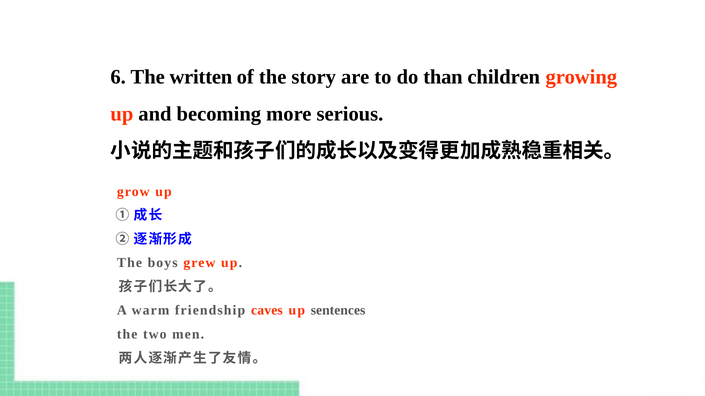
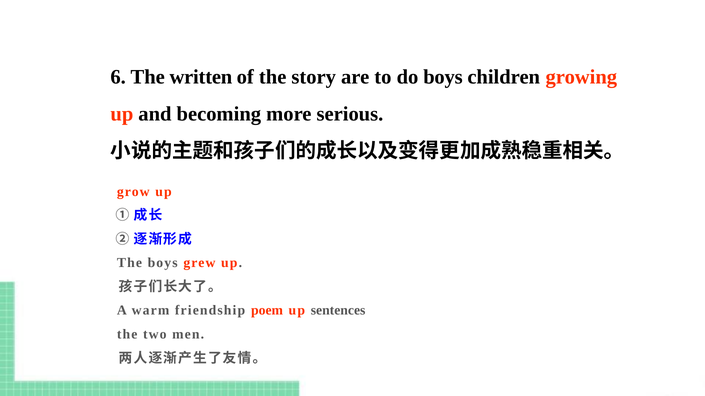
do than: than -> boys (443, 77)
caves: caves -> poem (267, 311)
